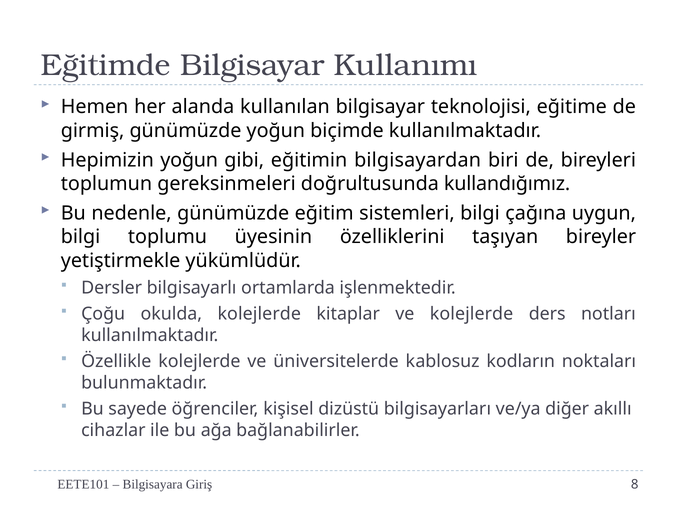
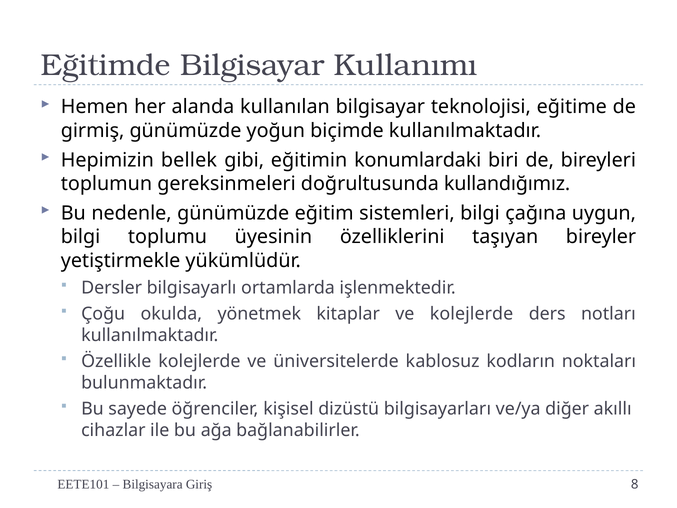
Hepimizin yoğun: yoğun -> bellek (189, 160)
bilgisayardan: bilgisayardan -> konumlardaki (418, 160)
okulda kolejlerde: kolejlerde -> yönetmek (259, 314)
